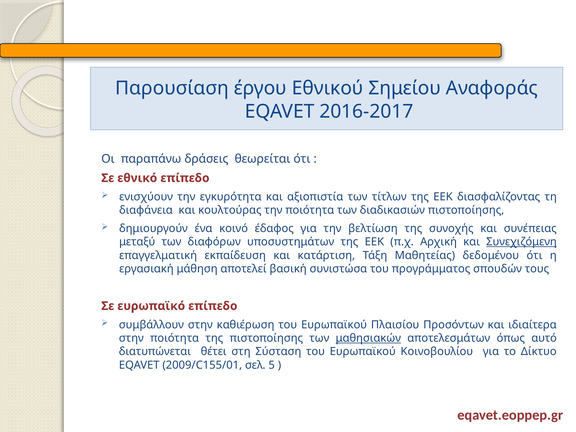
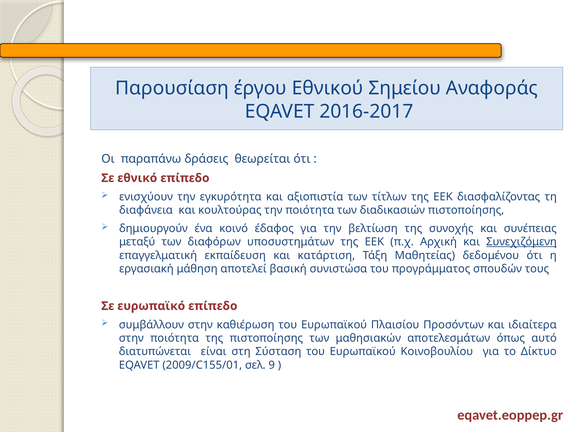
μαθησιακών underline: present -> none (368, 338)
θέτει: θέτει -> είναι (214, 352)
5: 5 -> 9 (272, 365)
